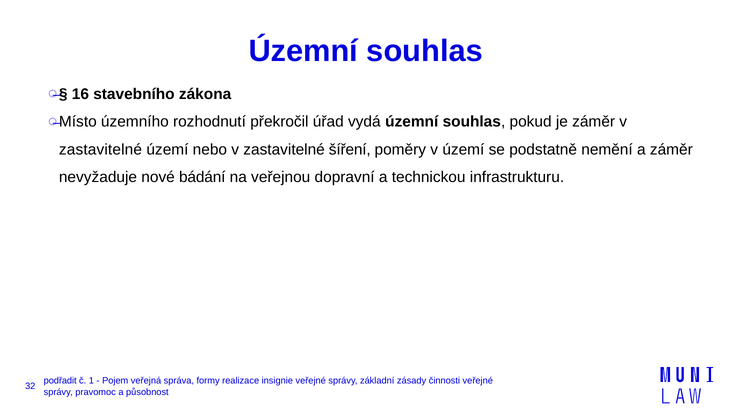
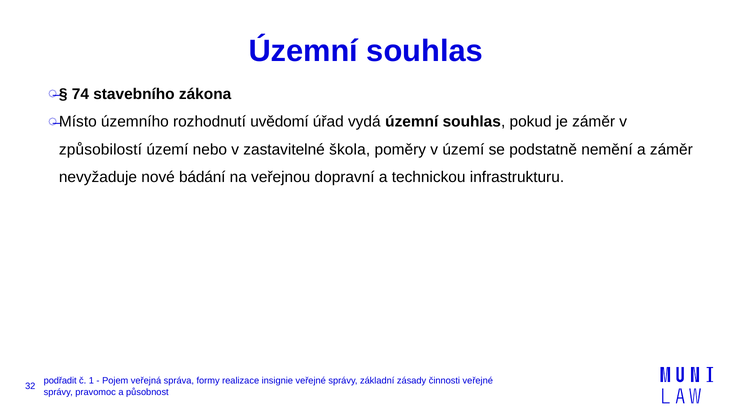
16: 16 -> 74 (80, 94)
překročil: překročil -> uvědomí (279, 122)
zastavitelné: zastavitelné -> způsobilostí (100, 150)
šíření: šíření -> škola (350, 150)
